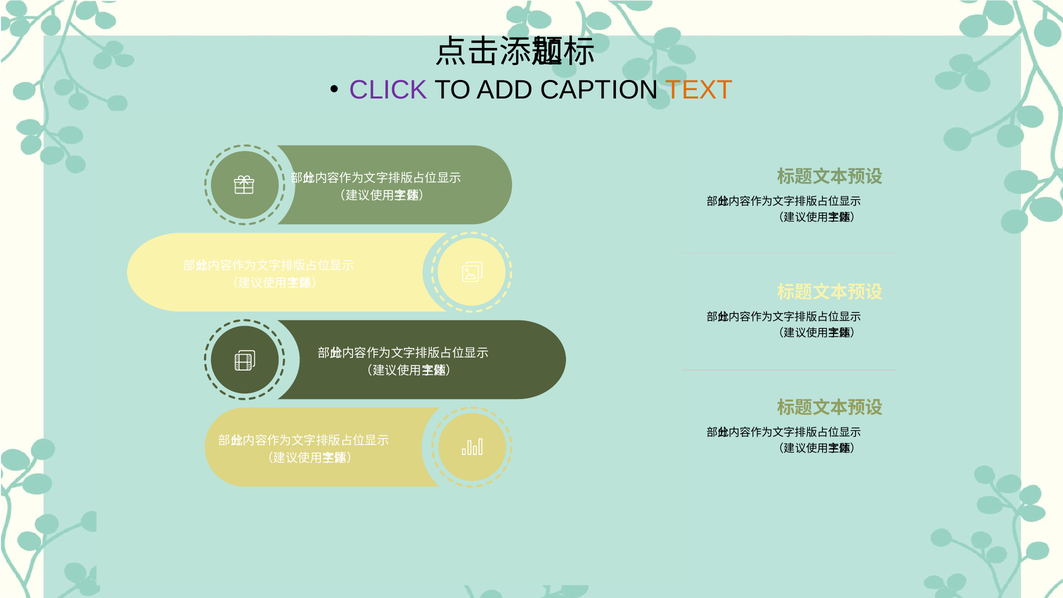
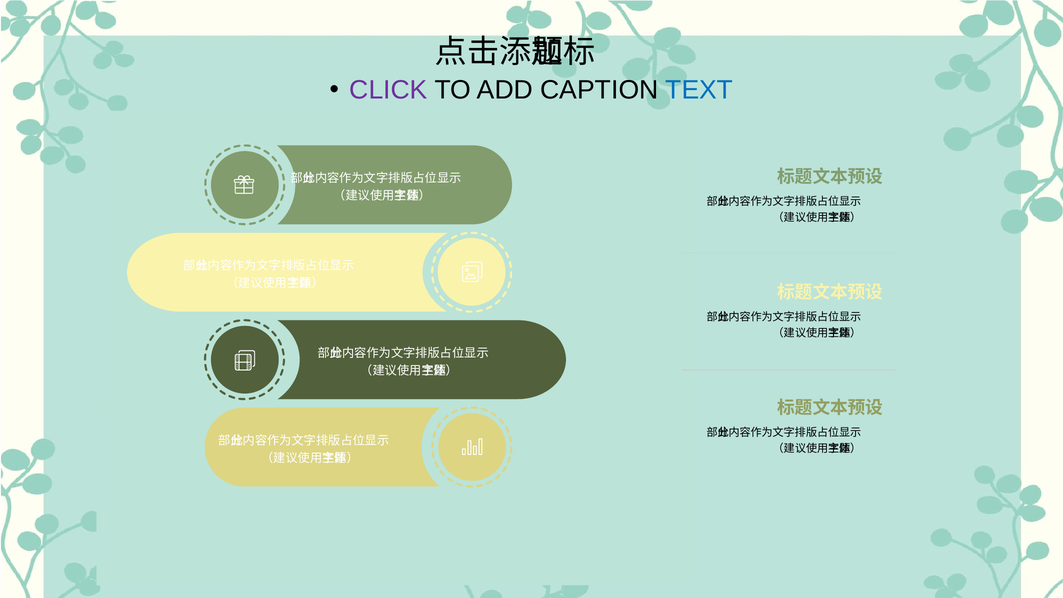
TEXT colour: orange -> blue (699, 90)
